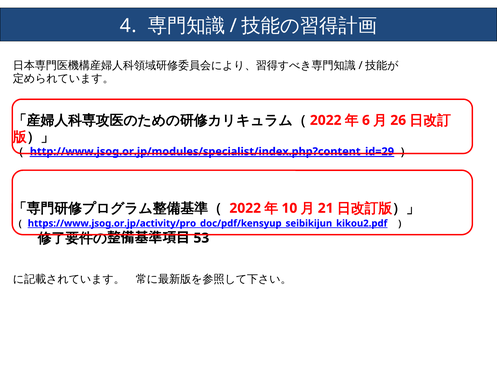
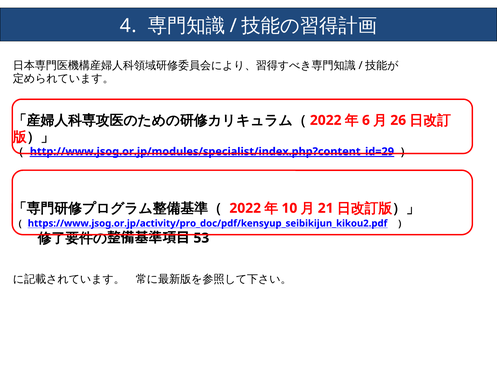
https://www.jsog.or.jp/activity/pro_doc/pdf/kensyup_seibikijun_kikou2.pdf underline: present -> none (208, 223)
